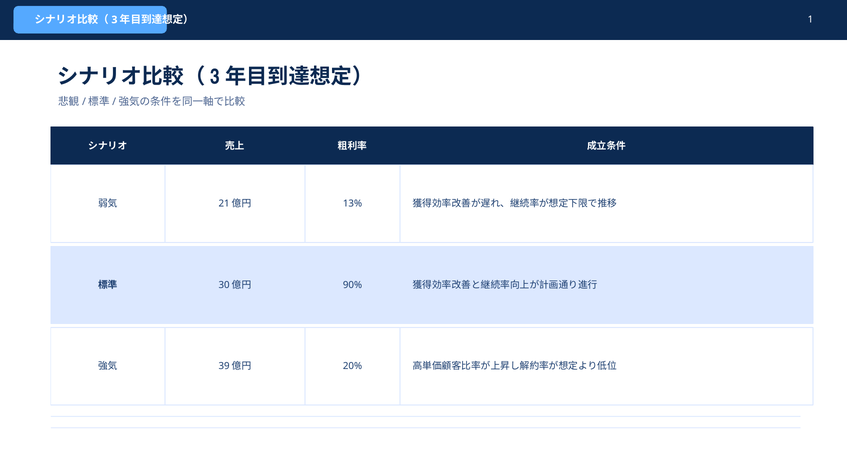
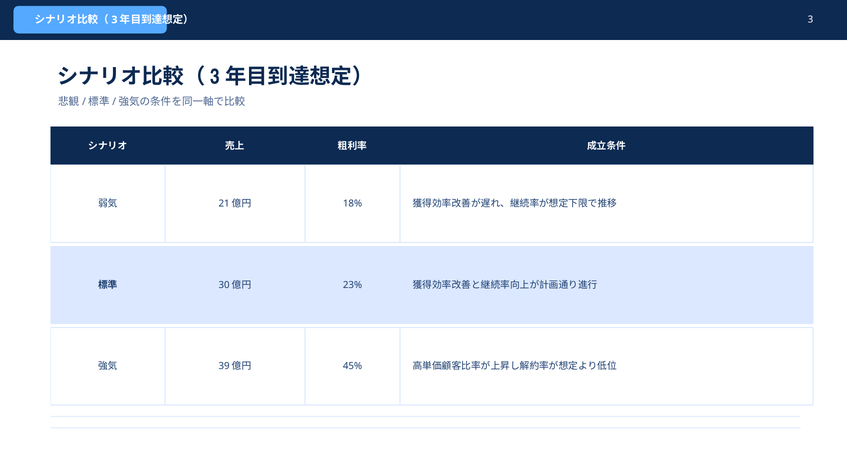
1: 1 -> 3 (810, 20)
13%: 13% -> 18% (353, 204)
90%: 90% -> 23% (353, 285)
20%: 20% -> 45% (353, 367)
